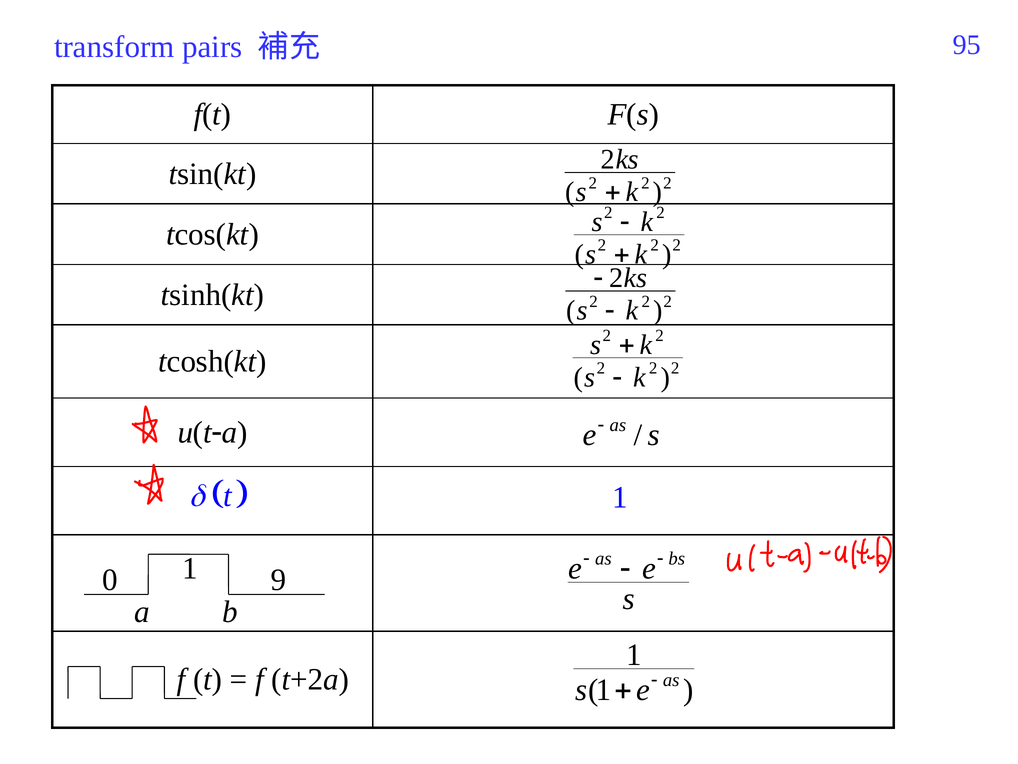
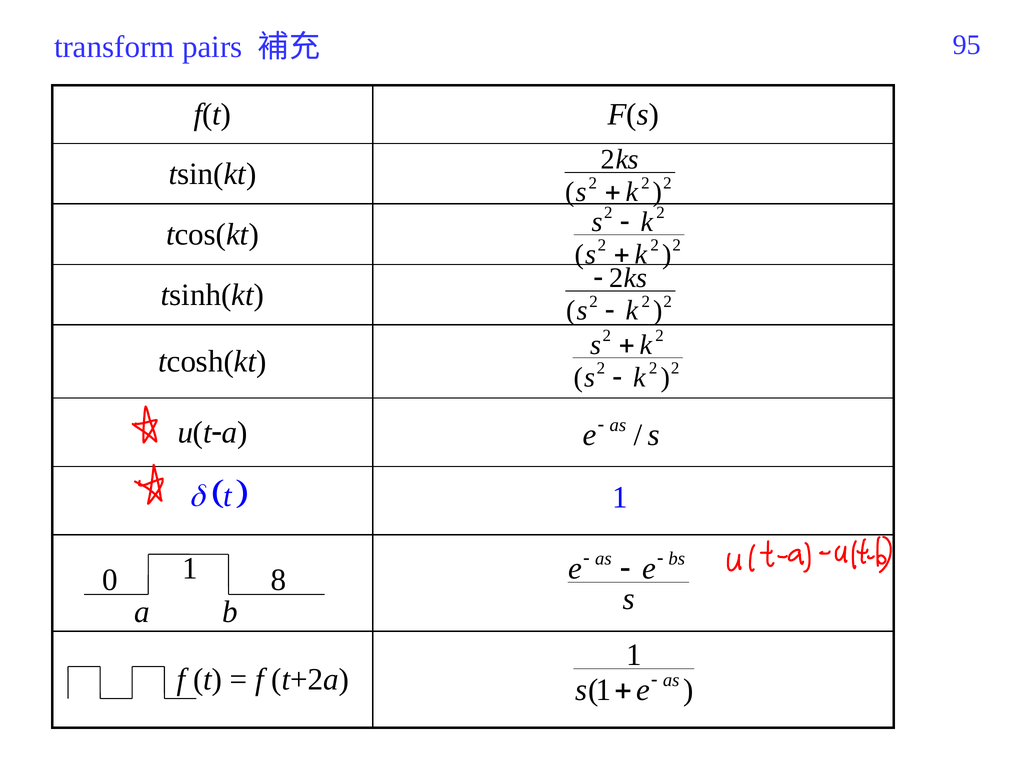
9: 9 -> 8 (278, 580)
